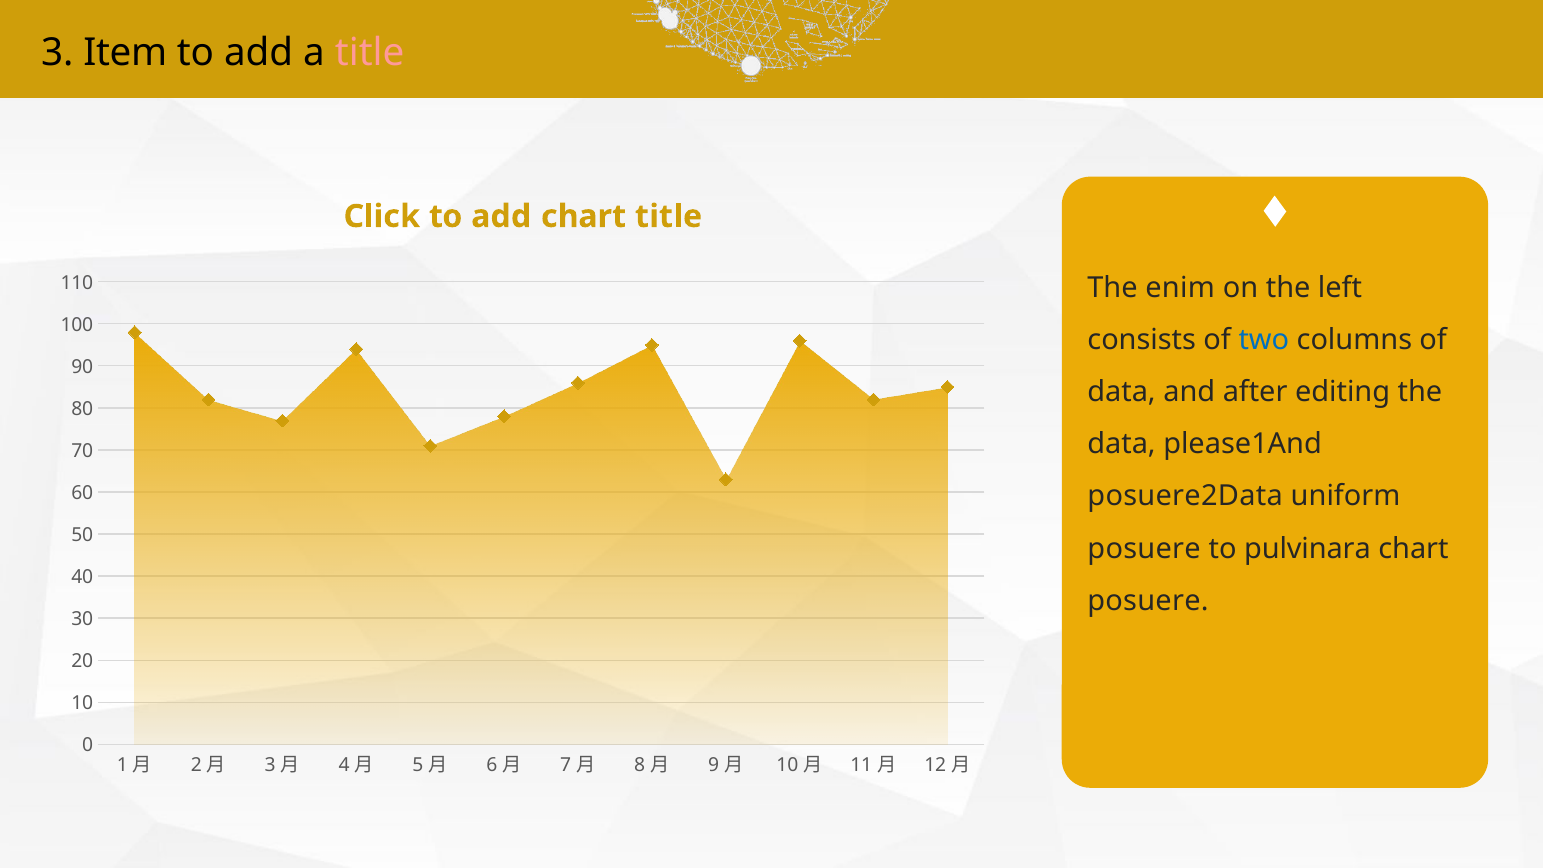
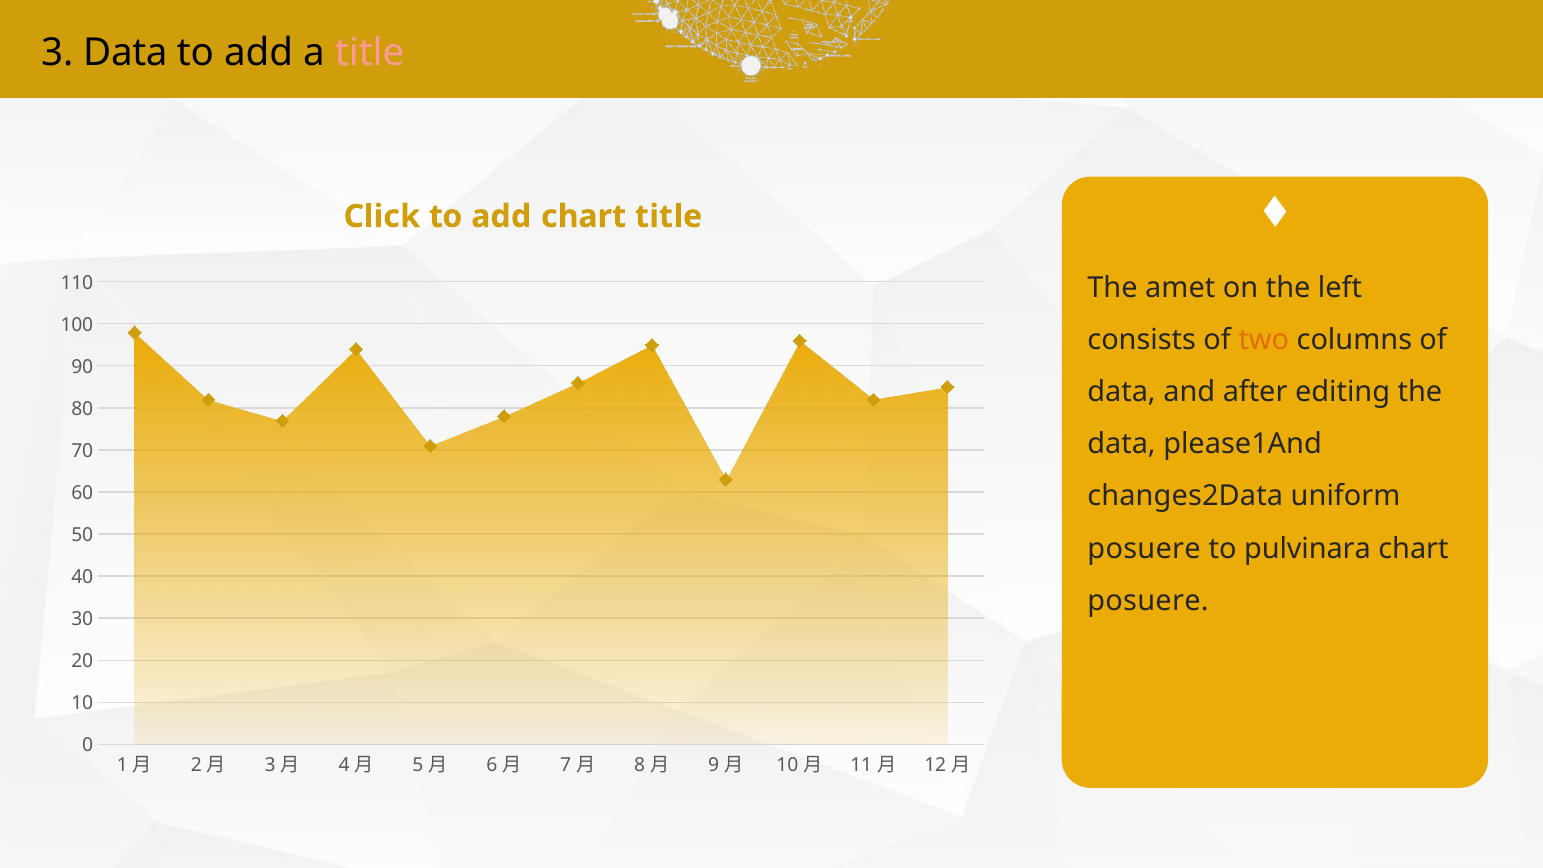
3 Item: Item -> Data (125, 52)
enim: enim -> amet (1180, 288)
two colour: blue -> orange (1264, 340)
posuere2Data: posuere2Data -> changes2Data (1185, 496)
